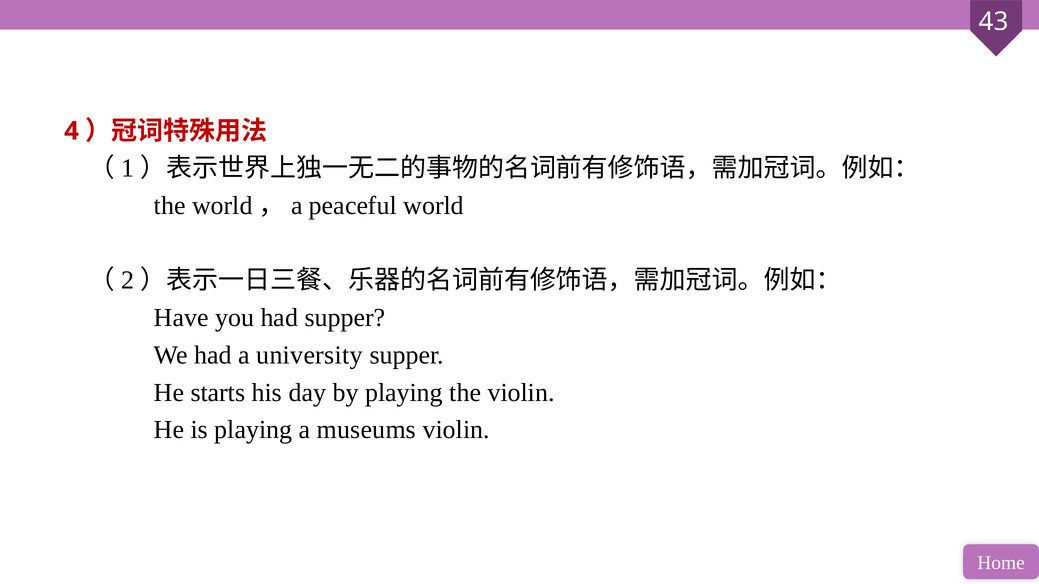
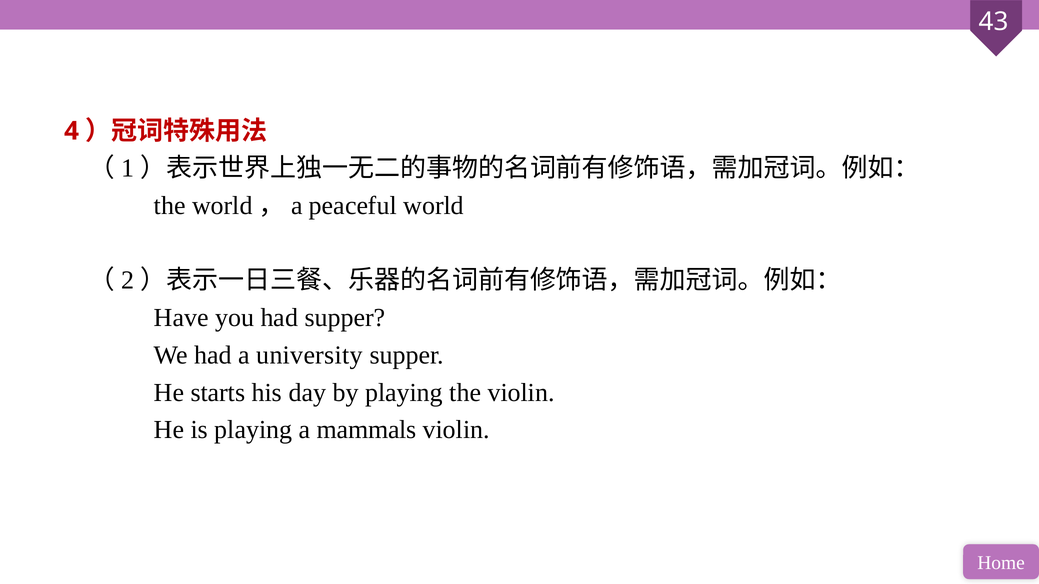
museums: museums -> mammals (367, 430)
